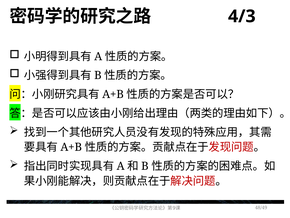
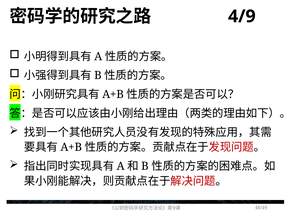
4/3: 4/3 -> 4/9 (242, 16)
